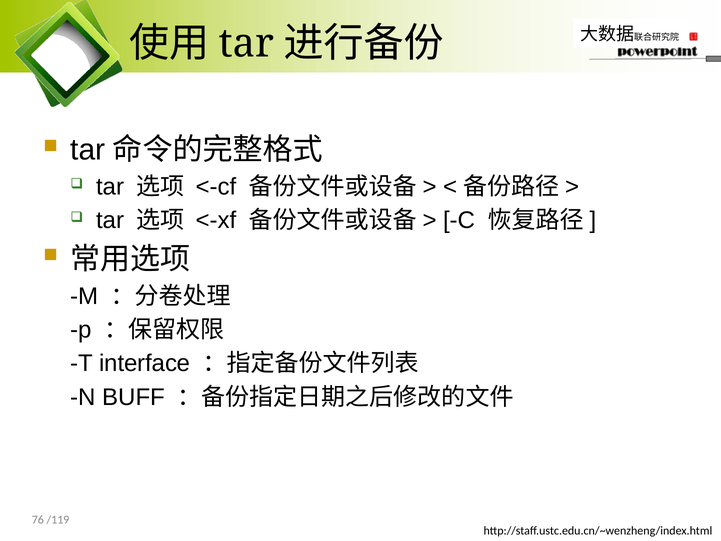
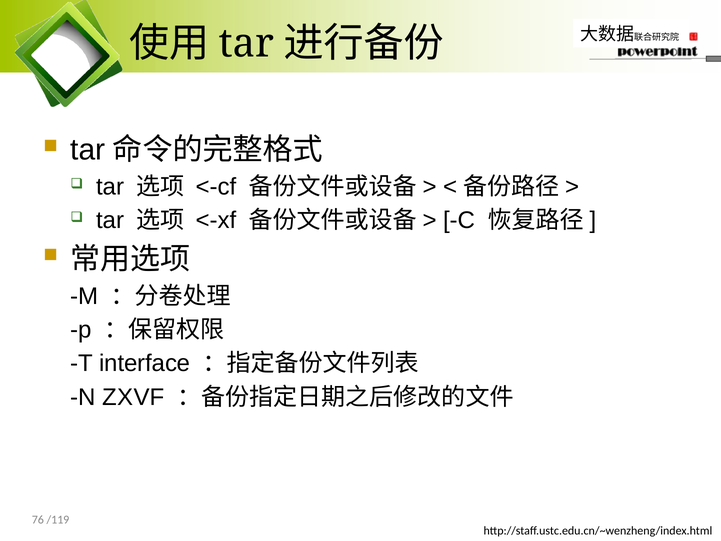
BUFF: BUFF -> ZXVF (133, 397)
